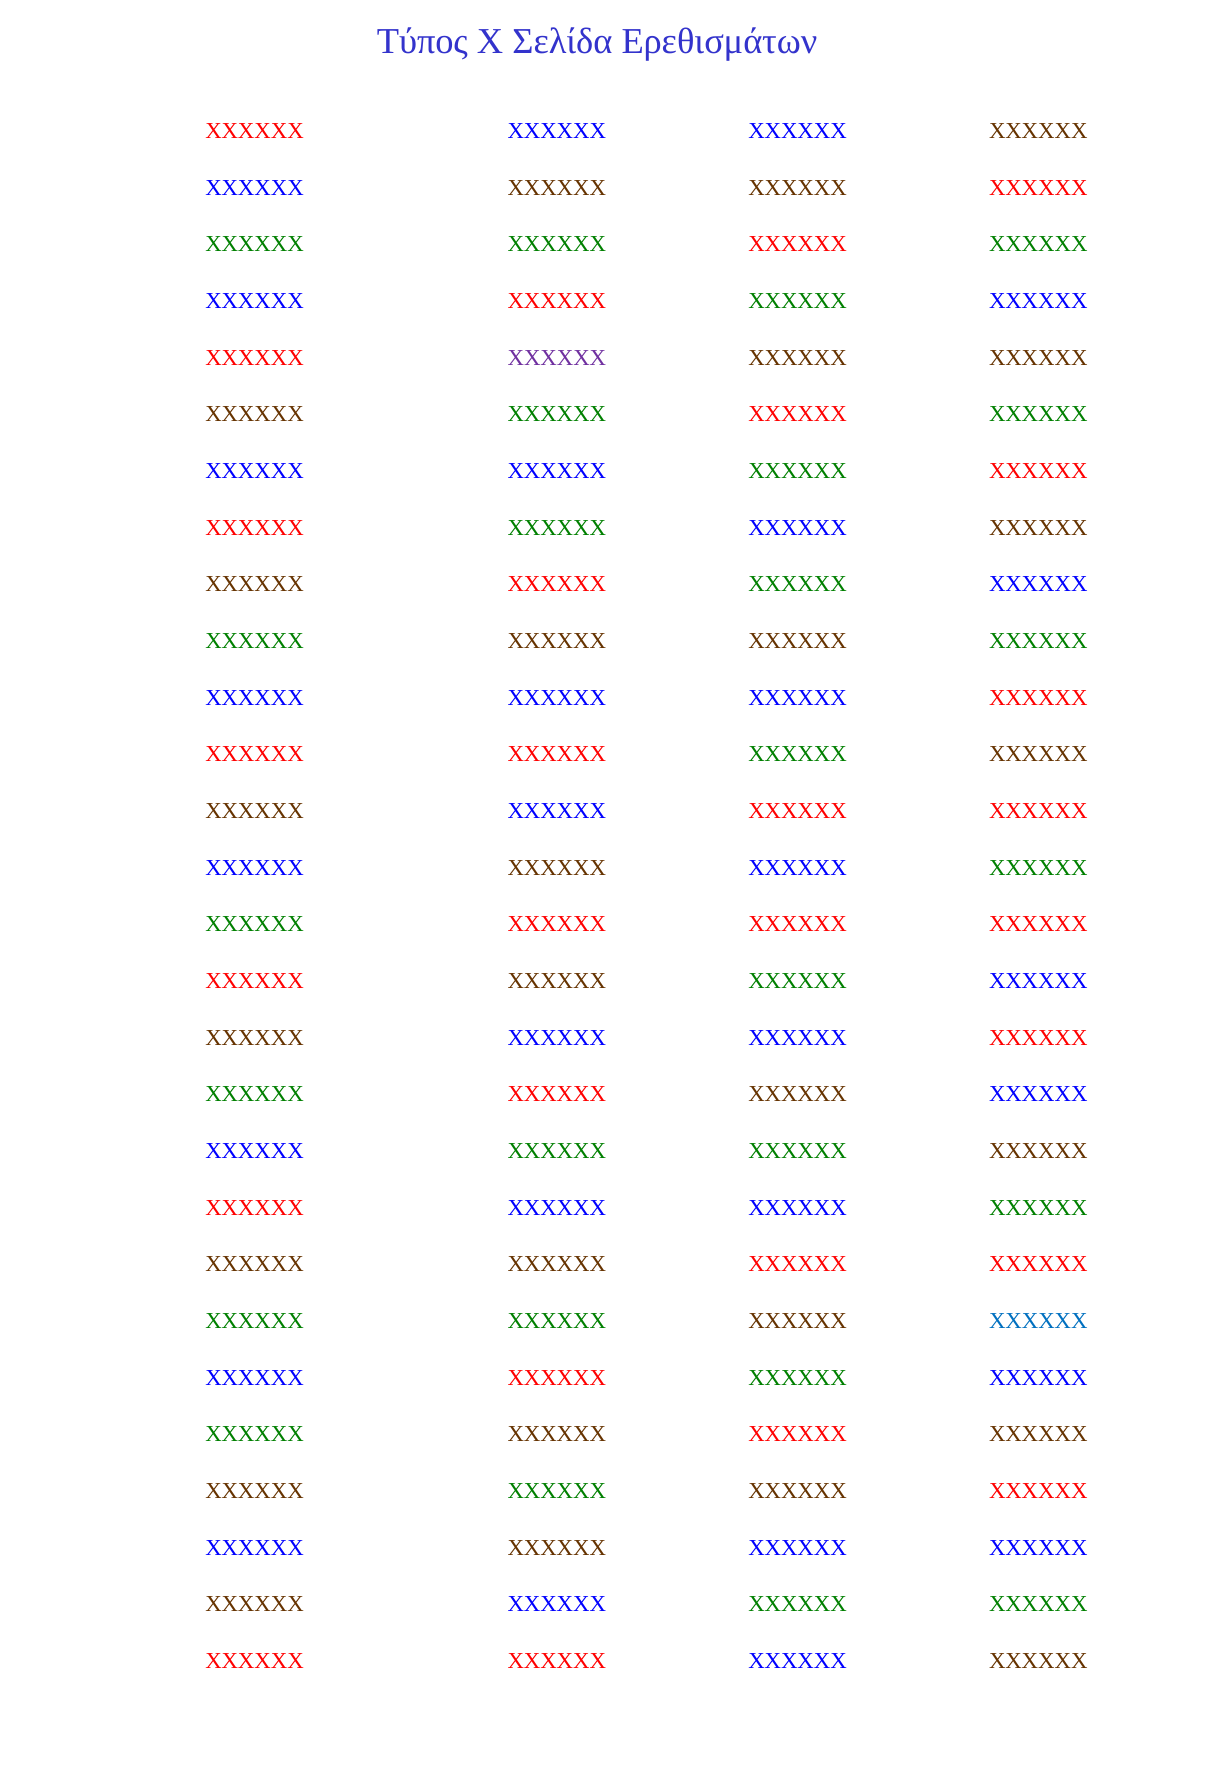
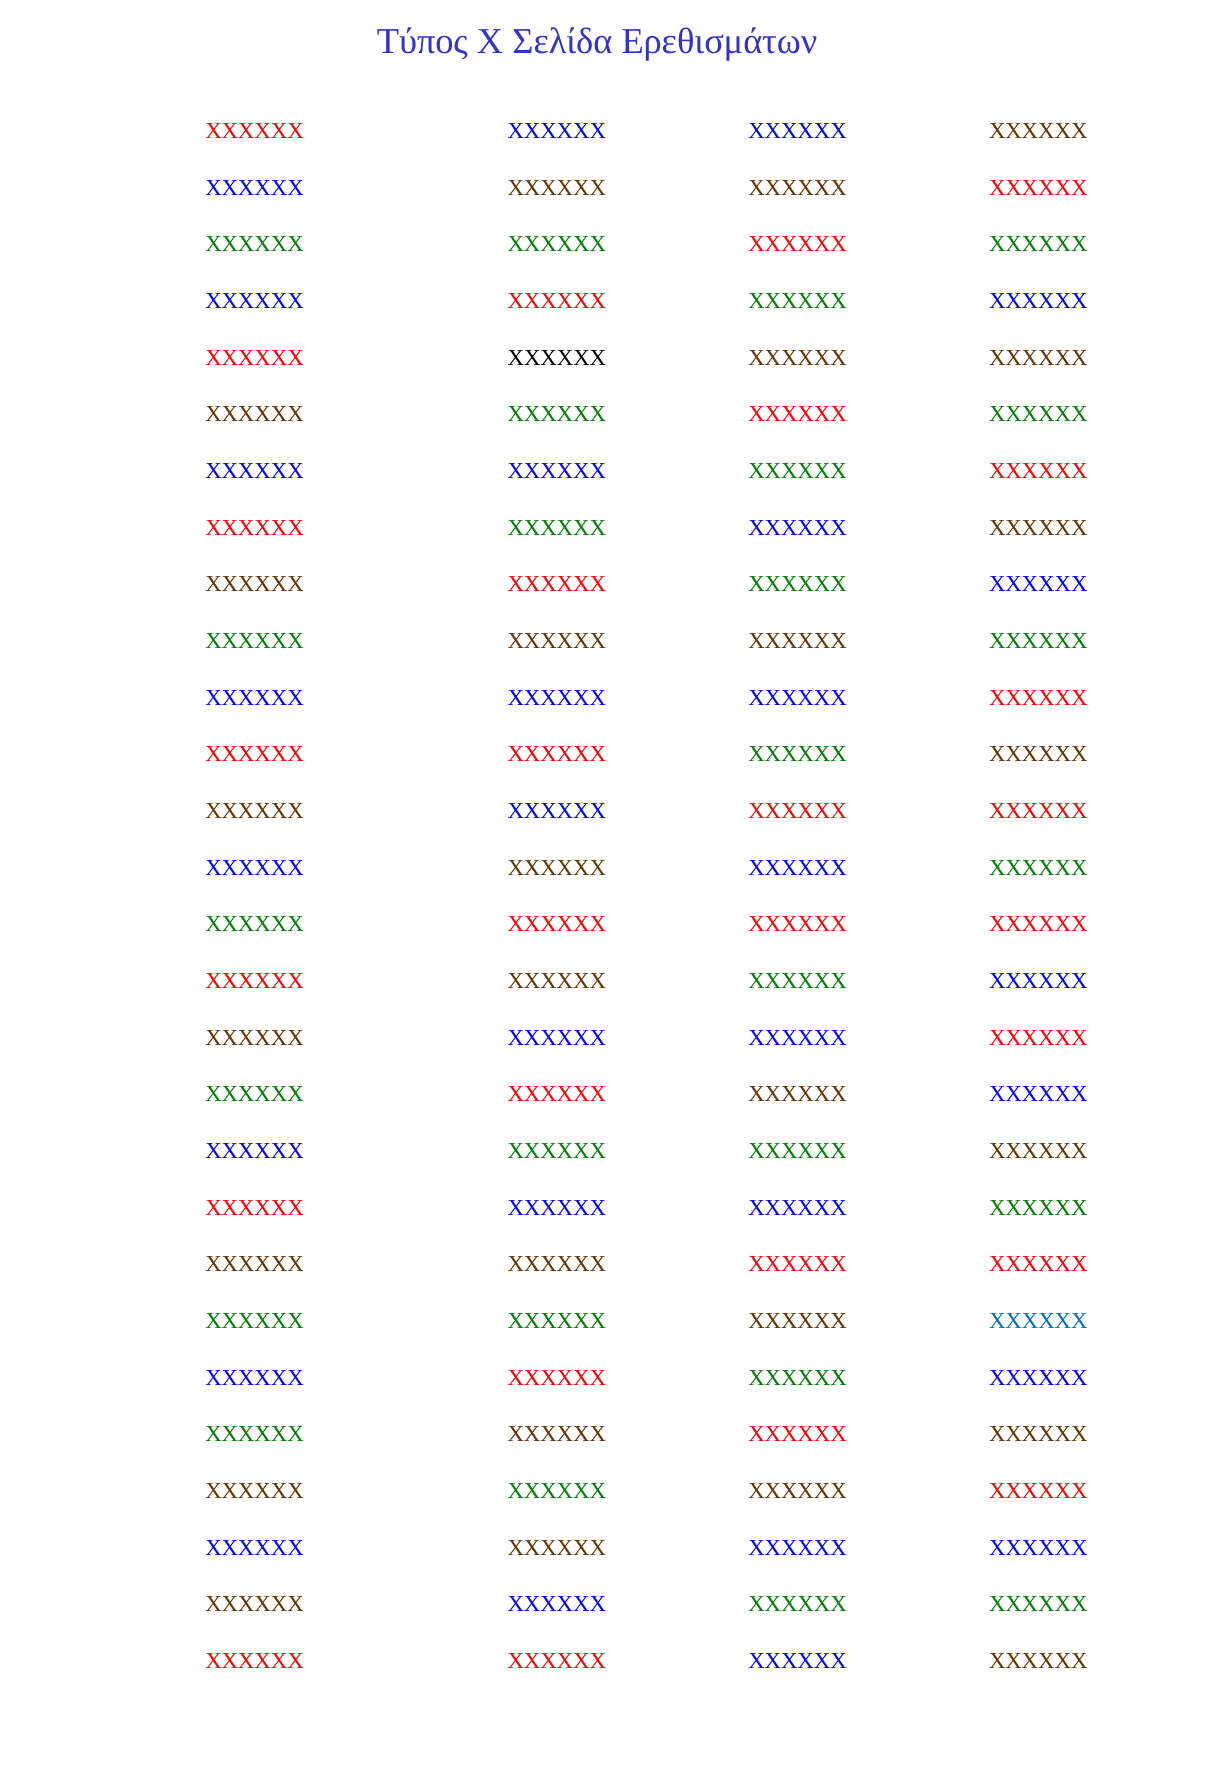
ΧΧΧΧΧΧ colour: purple -> black (557, 358)
